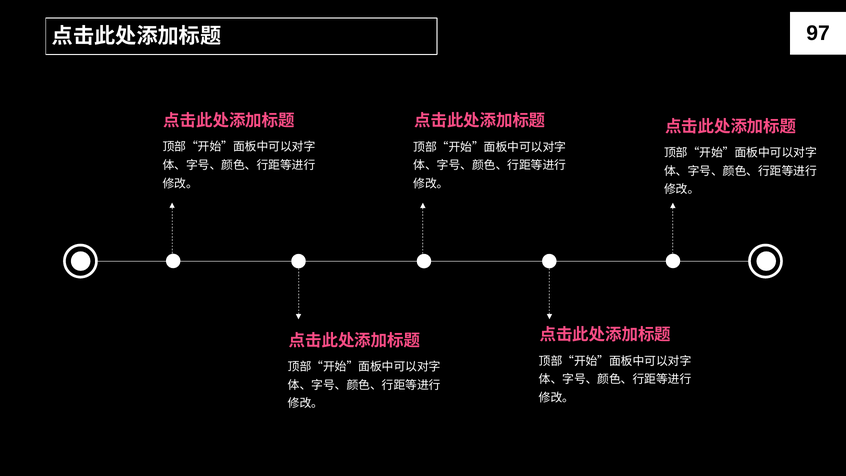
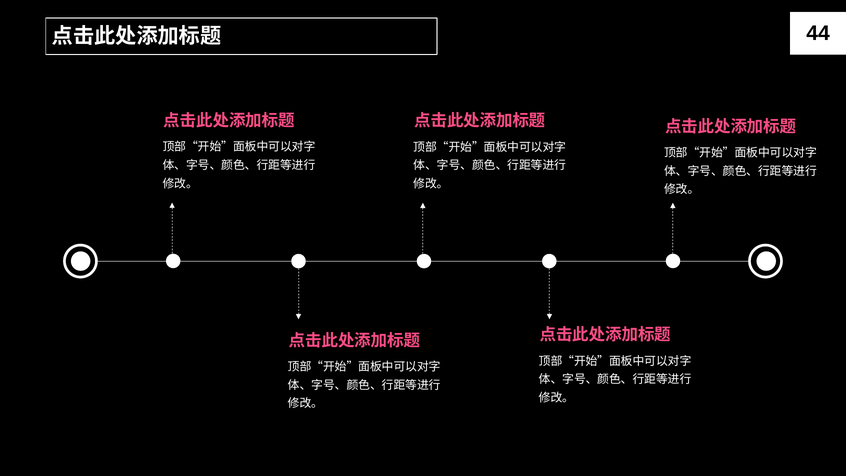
97: 97 -> 44 (818, 33)
